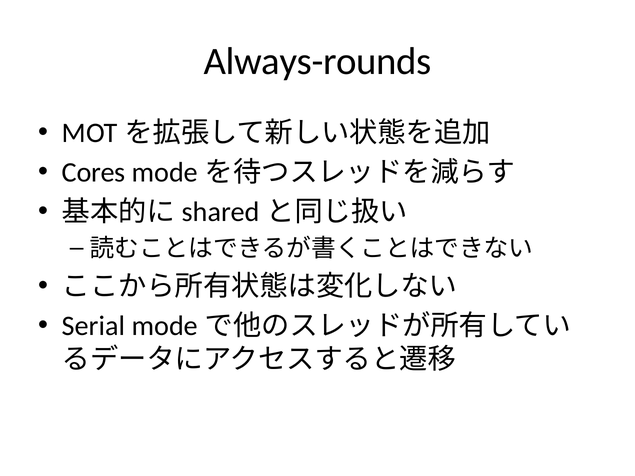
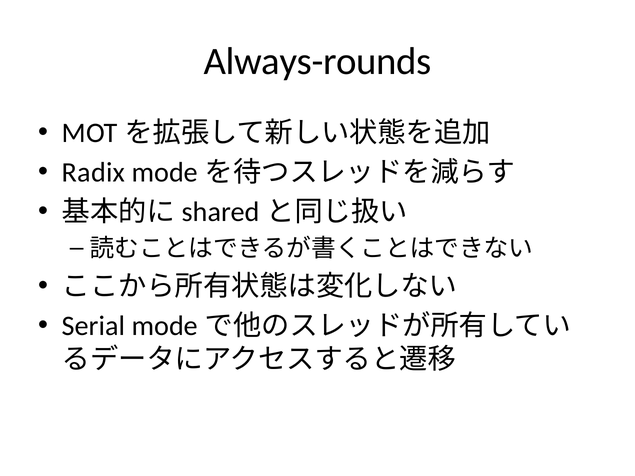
Cores: Cores -> Radix (93, 173)
